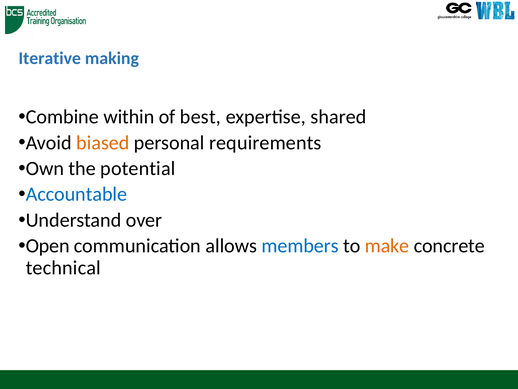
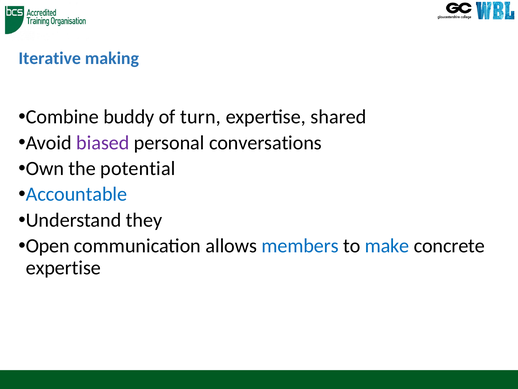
within: within -> buddy (129, 117)
best: best -> turn (200, 117)
biased colour: orange -> purple (103, 143)
requirements: requirements -> conversations (265, 143)
over: over -> they (144, 220)
make colour: orange -> blue (387, 246)
technical: technical -> expertise (63, 267)
